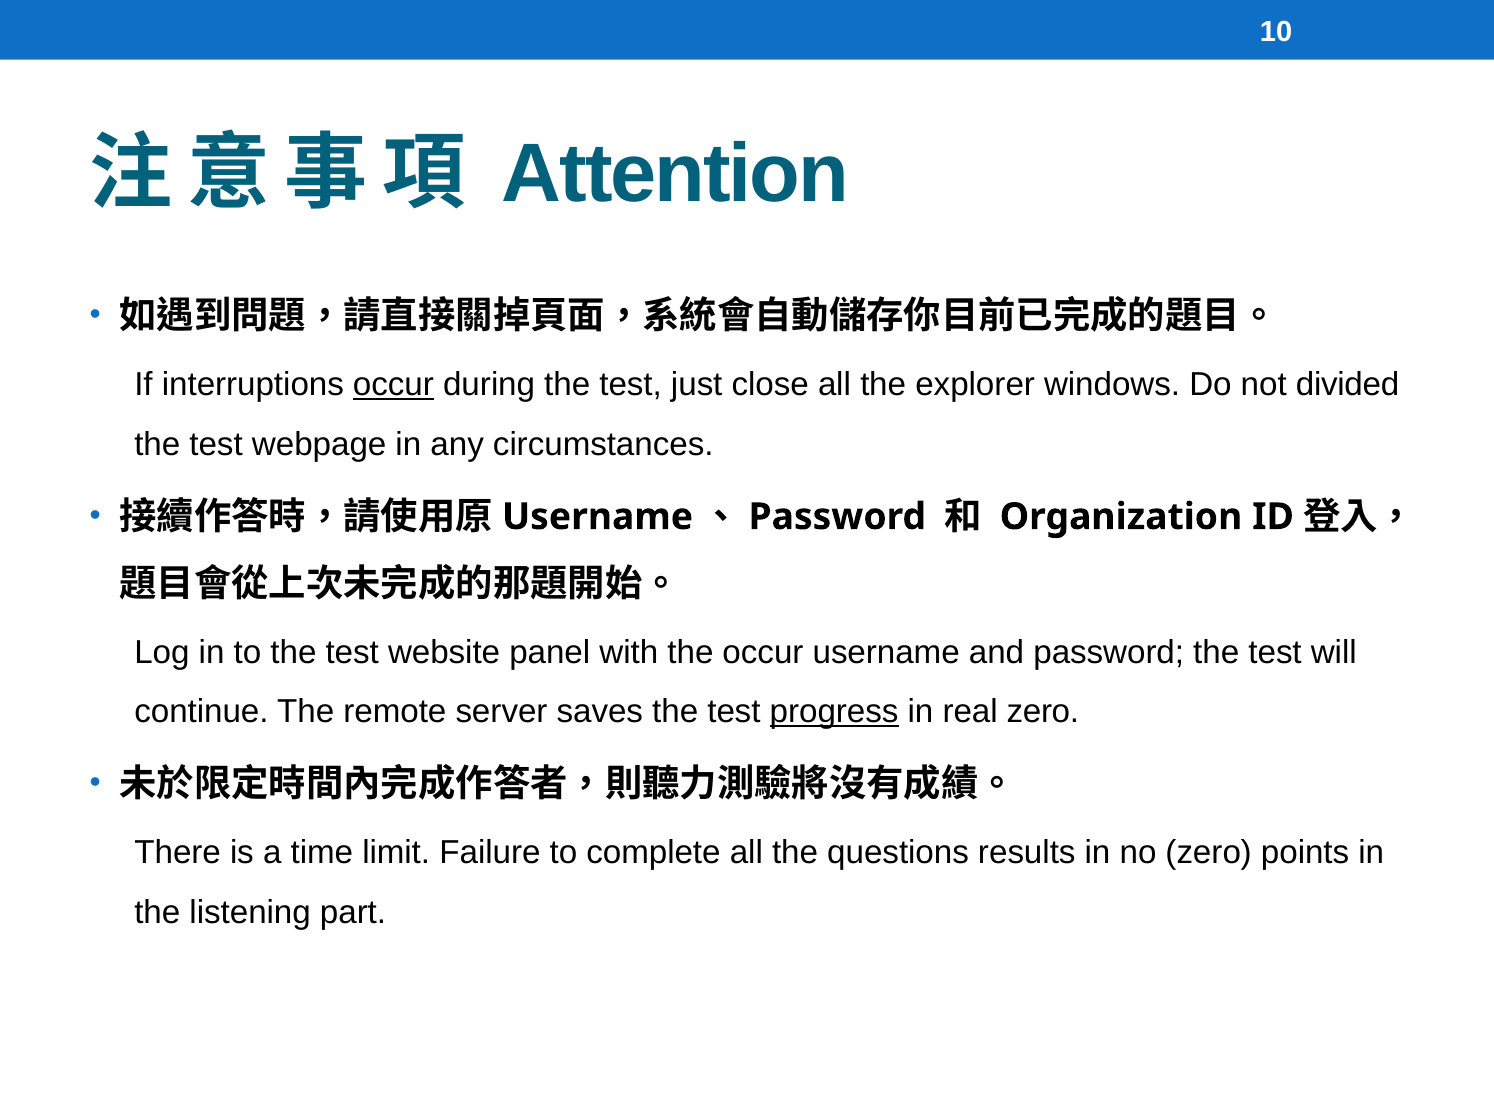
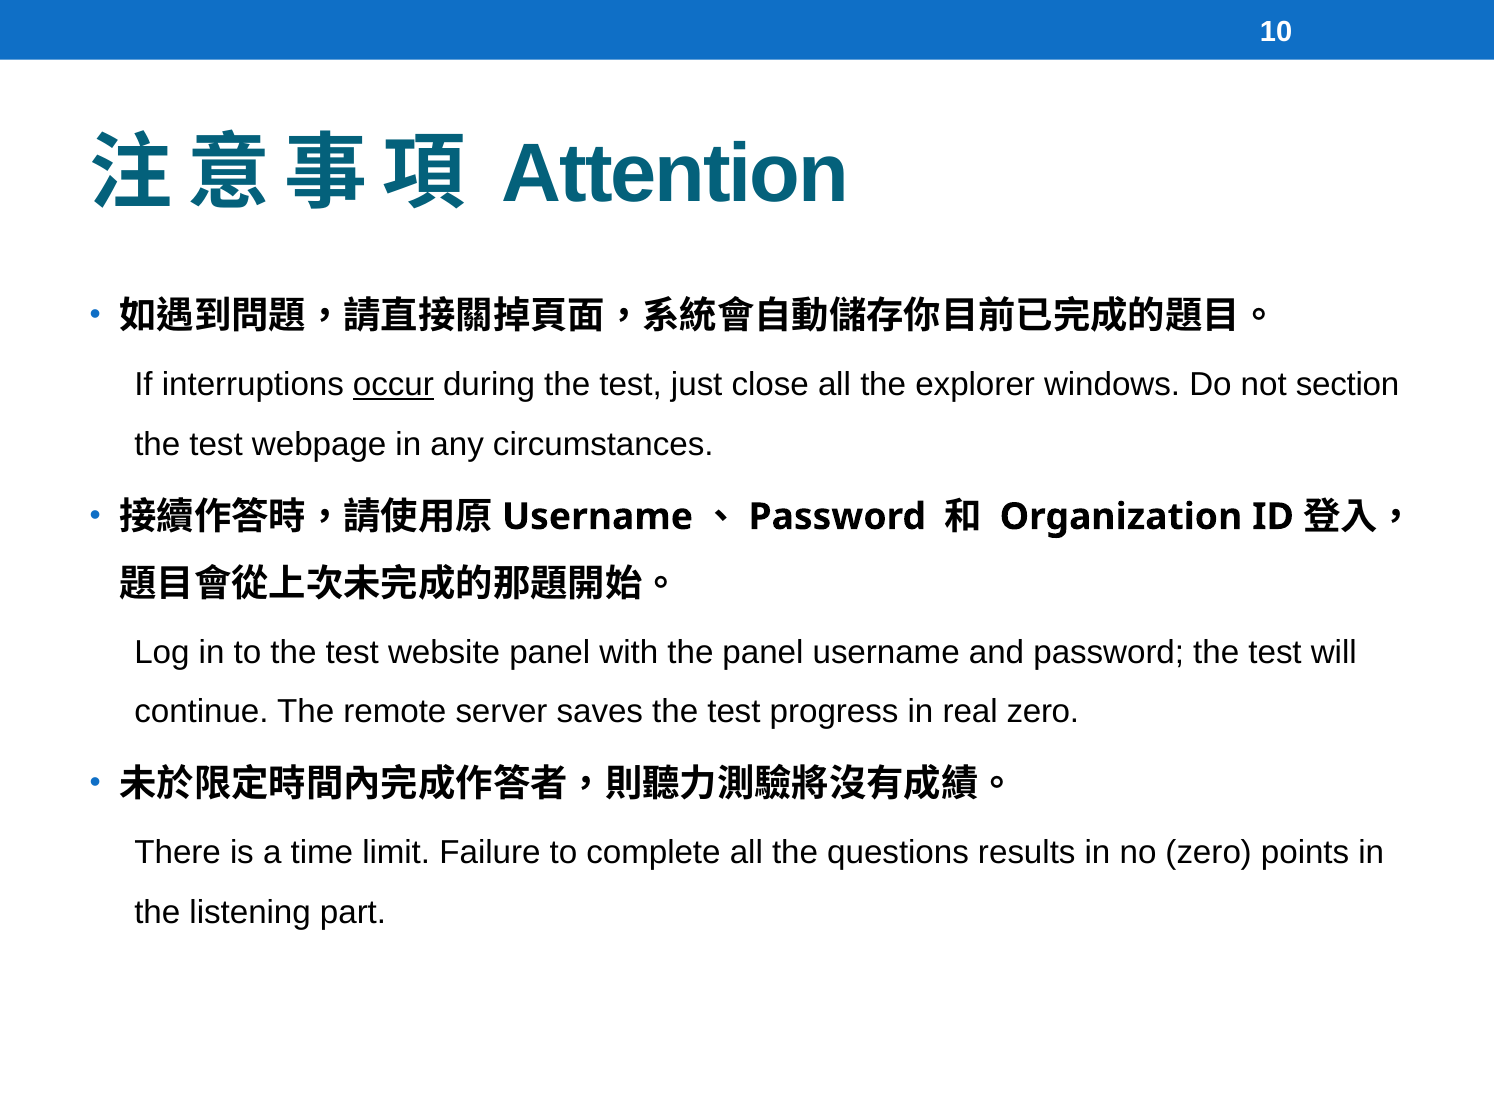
divided: divided -> section (1348, 385)
the occur: occur -> panel (763, 653)
progress underline: present -> none (834, 712)
